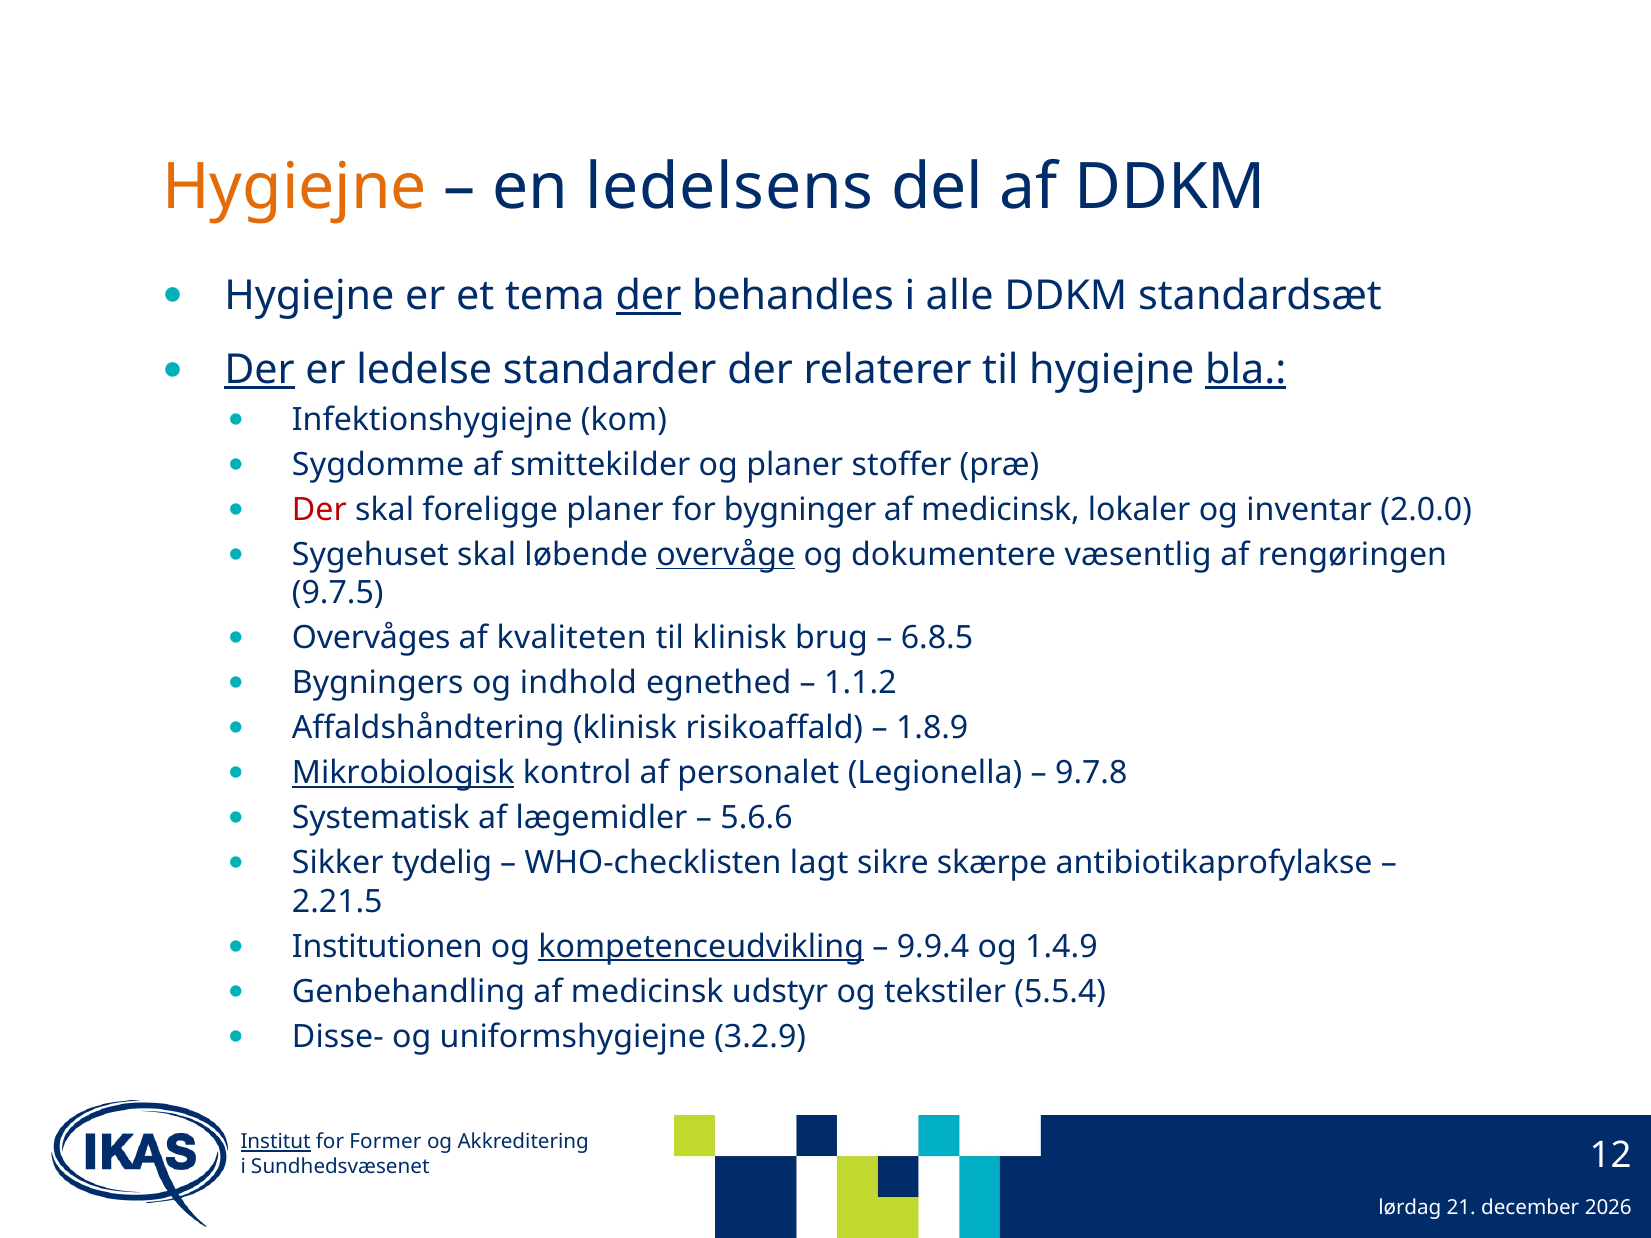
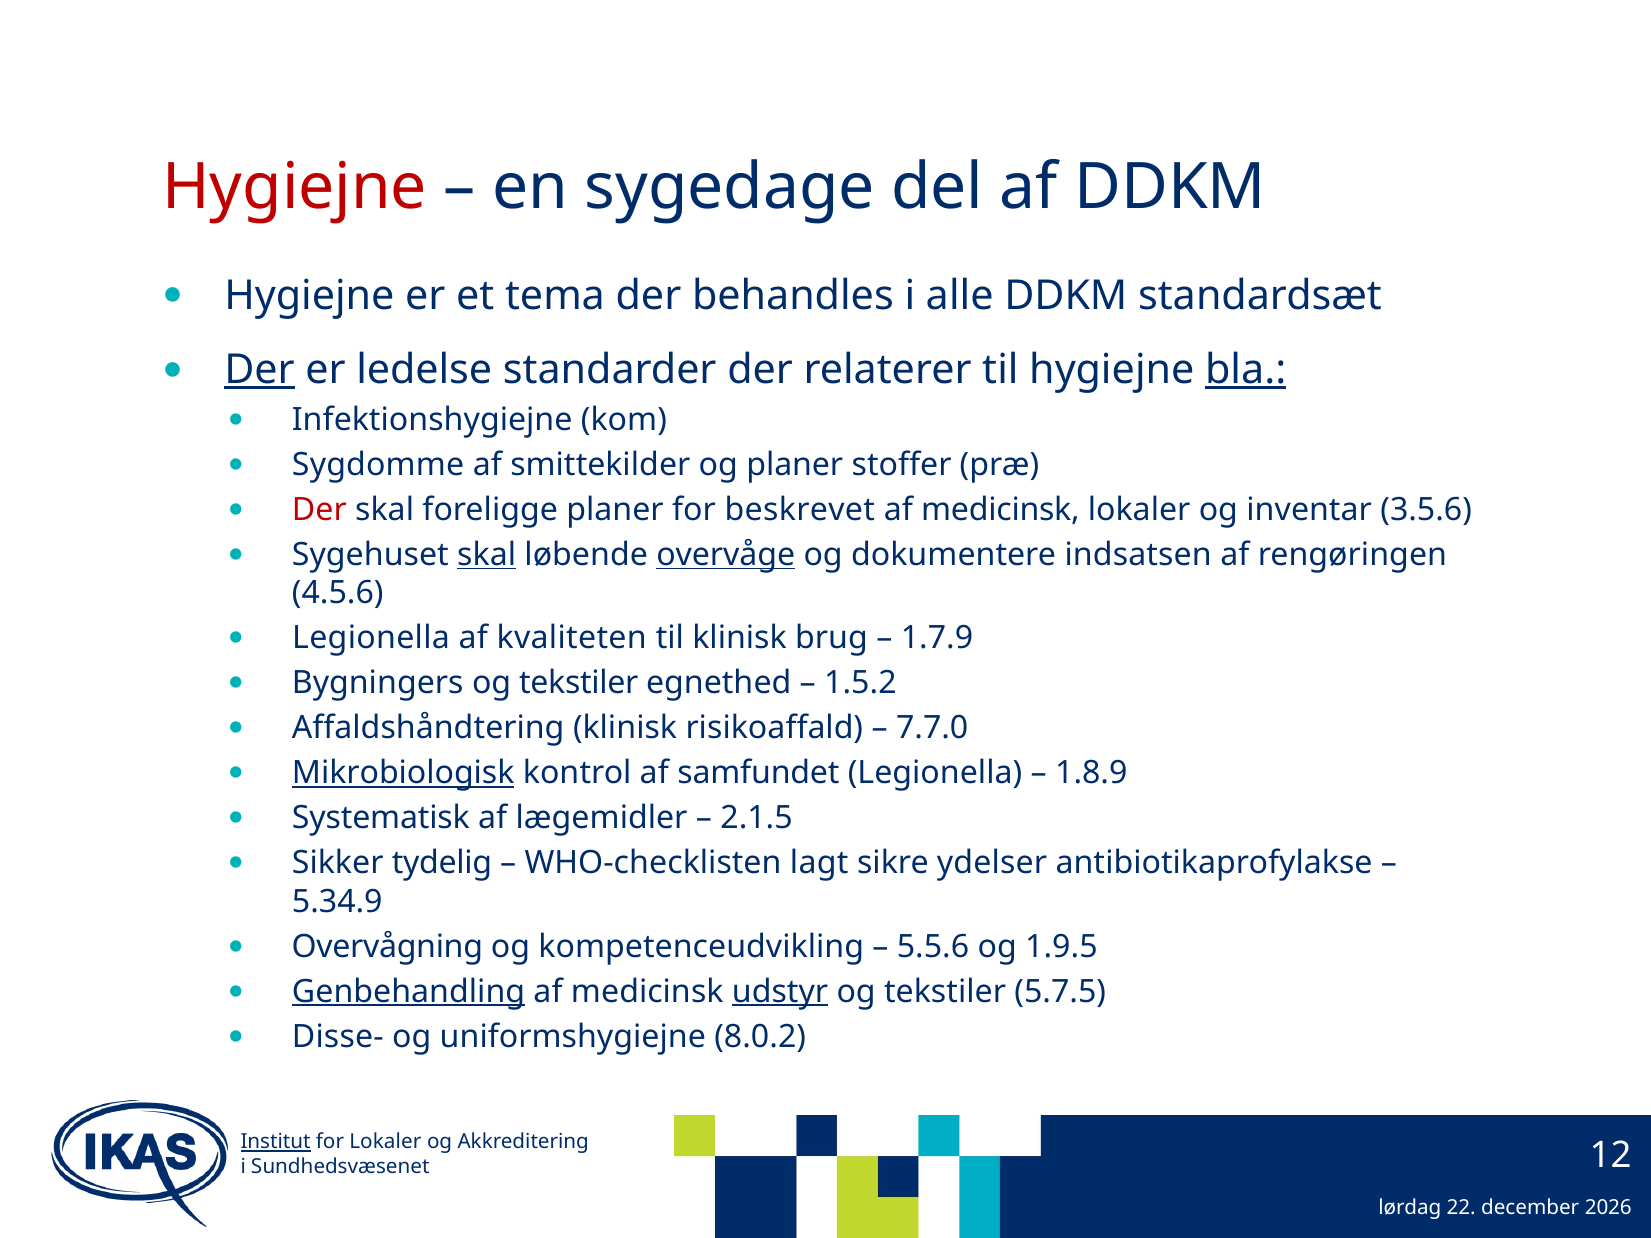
Hygiejne colour: orange -> red (295, 187)
ledelsens: ledelsens -> sygedage (730, 187)
der underline: present -> none (648, 296)
bygninger: bygninger -> beskrevet (800, 510)
2.0.0: 2.0.0 -> 3.5.6 (1426, 510)
skal underline: none -> present (487, 555)
væsentlig: væsentlig -> indsatsen (1138, 555)
9.7.5: 9.7.5 -> 4.5.6 (338, 593)
Overvåges: Overvåges -> Legionella (371, 638)
6.8.5: 6.8.5 -> 1.7.9 (937, 638)
Bygningers og indhold: indhold -> tekstiler (579, 683)
1.1.2: 1.1.2 -> 1.5.2 (860, 683)
1.8.9: 1.8.9 -> 7.7.0 (932, 728)
personalet: personalet -> samfundet (758, 773)
9.7.8: 9.7.8 -> 1.8.9 (1091, 773)
5.6.6: 5.6.6 -> 2.1.5 (757, 818)
skærpe: skærpe -> ydelser (992, 863)
2.21.5: 2.21.5 -> 5.34.9 (337, 902)
Institutionen: Institutionen -> Overvågning (387, 947)
kompetenceudvikling underline: present -> none (701, 947)
9.9.4: 9.9.4 -> 5.5.6 (933, 947)
1.4.9: 1.4.9 -> 1.9.5 (1061, 947)
Genbehandling underline: none -> present (409, 992)
udstyr underline: none -> present (780, 992)
5.5.4: 5.5.4 -> 5.7.5 (1060, 992)
3.2.9: 3.2.9 -> 8.0.2 (760, 1037)
for Former: Former -> Lokaler (385, 1142)
21: 21 -> 22 (1461, 1208)
